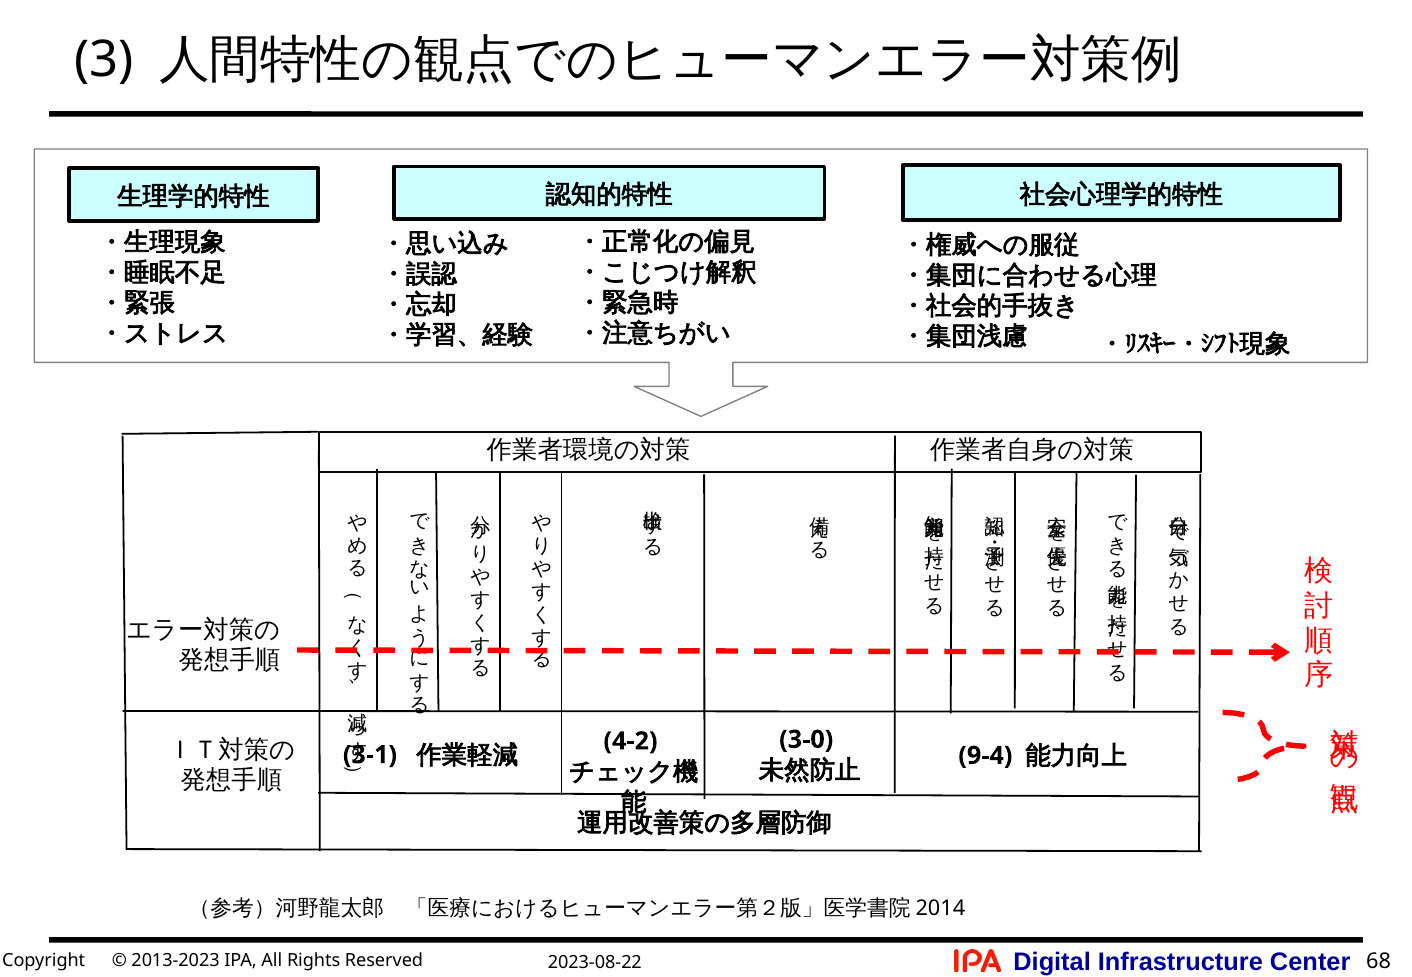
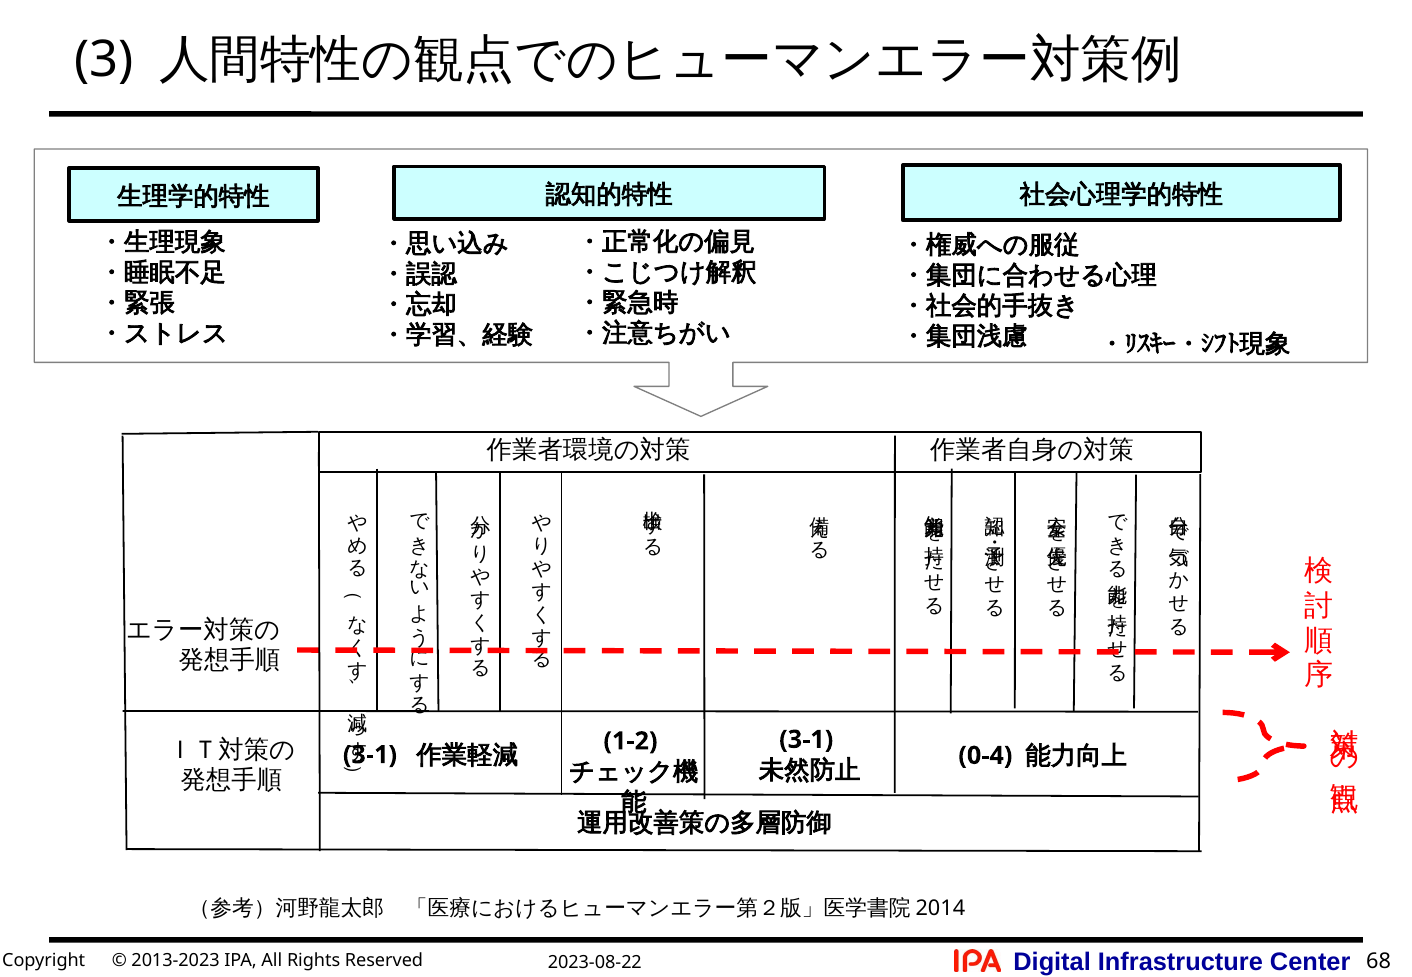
3-0: 3-0 -> 3-1 (806, 740)
4-2: 4-2 -> 1-2 (630, 742)
9-4: 9-4 -> 0-4 (985, 756)
